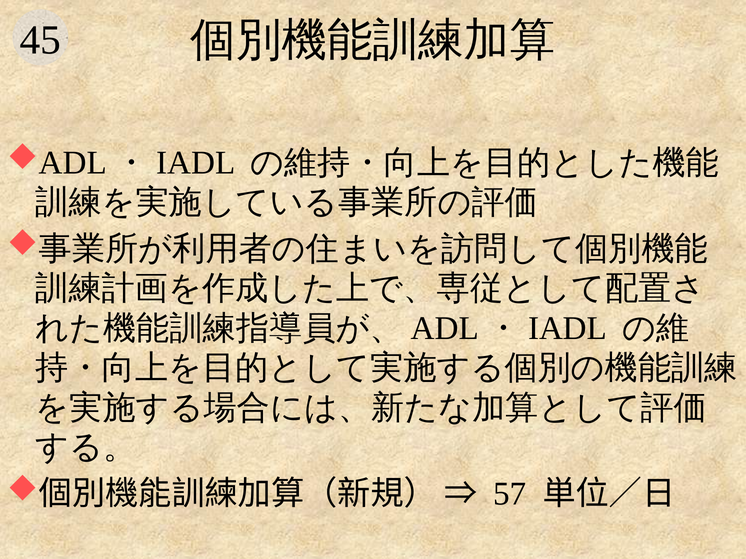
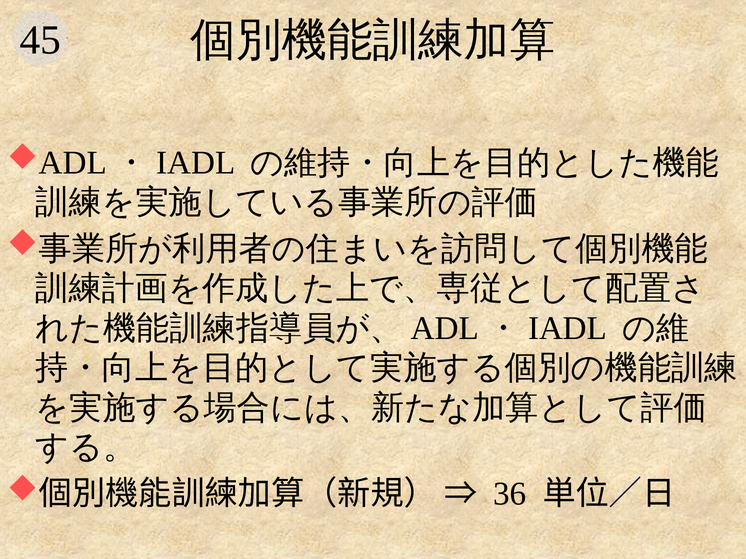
57: 57 -> 36 (510, 494)
